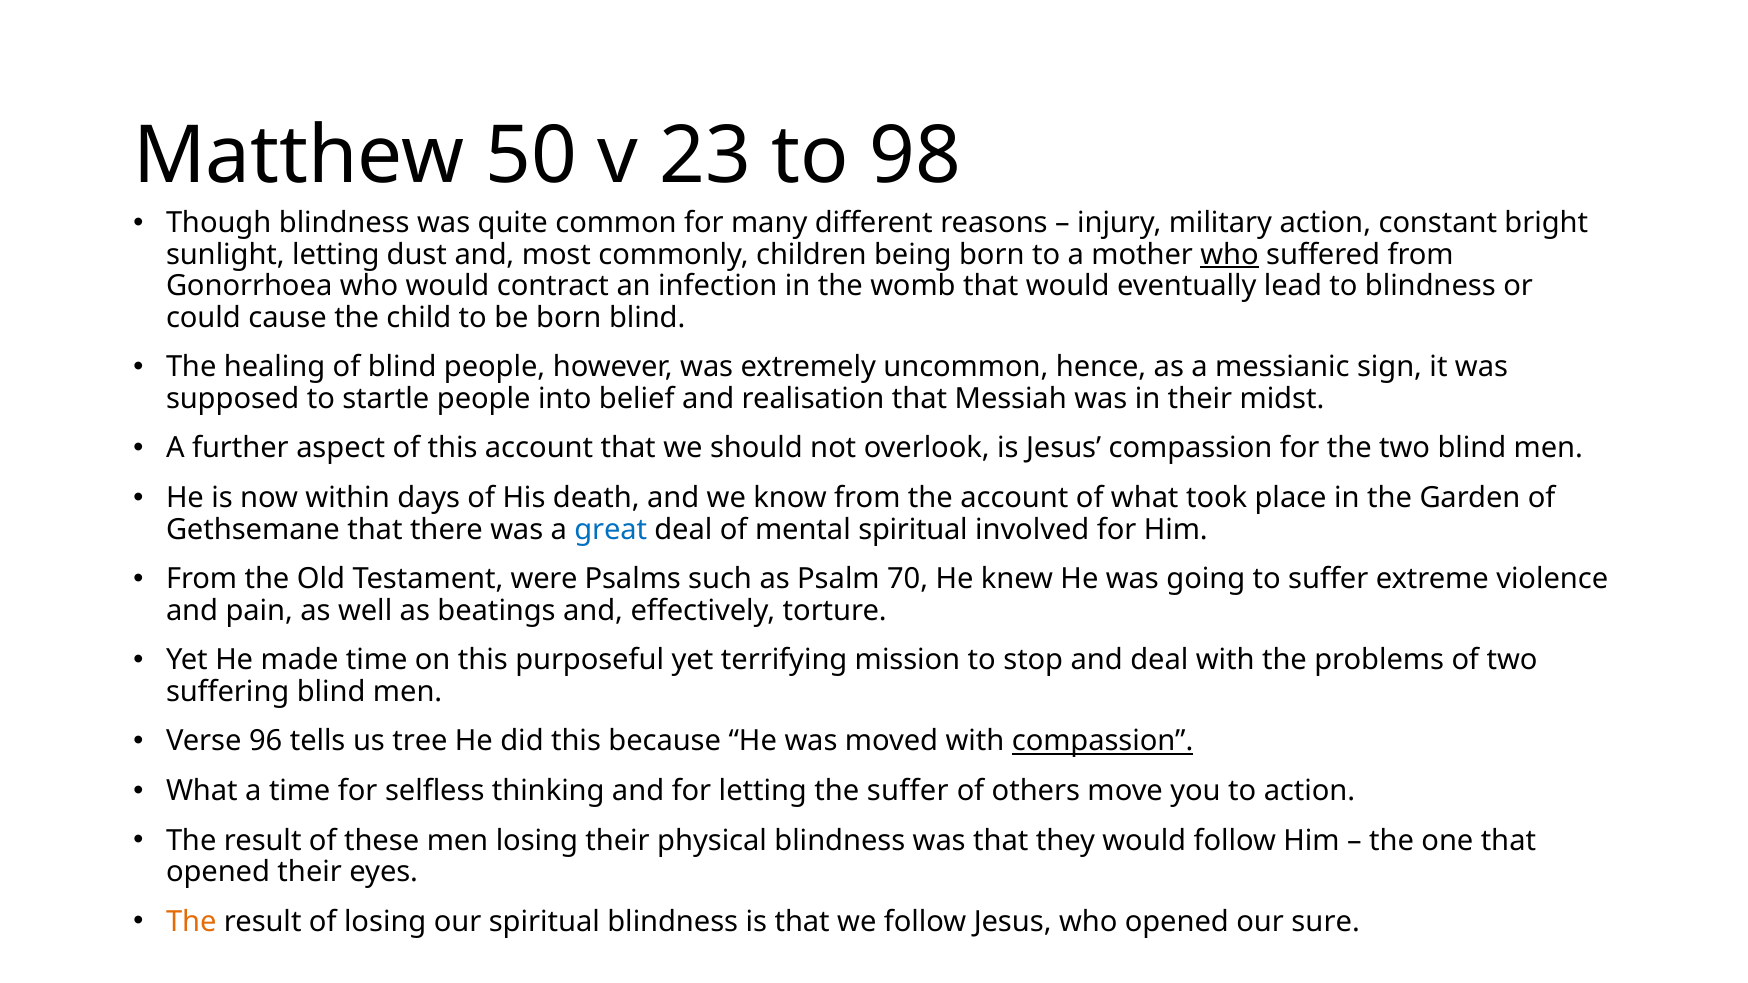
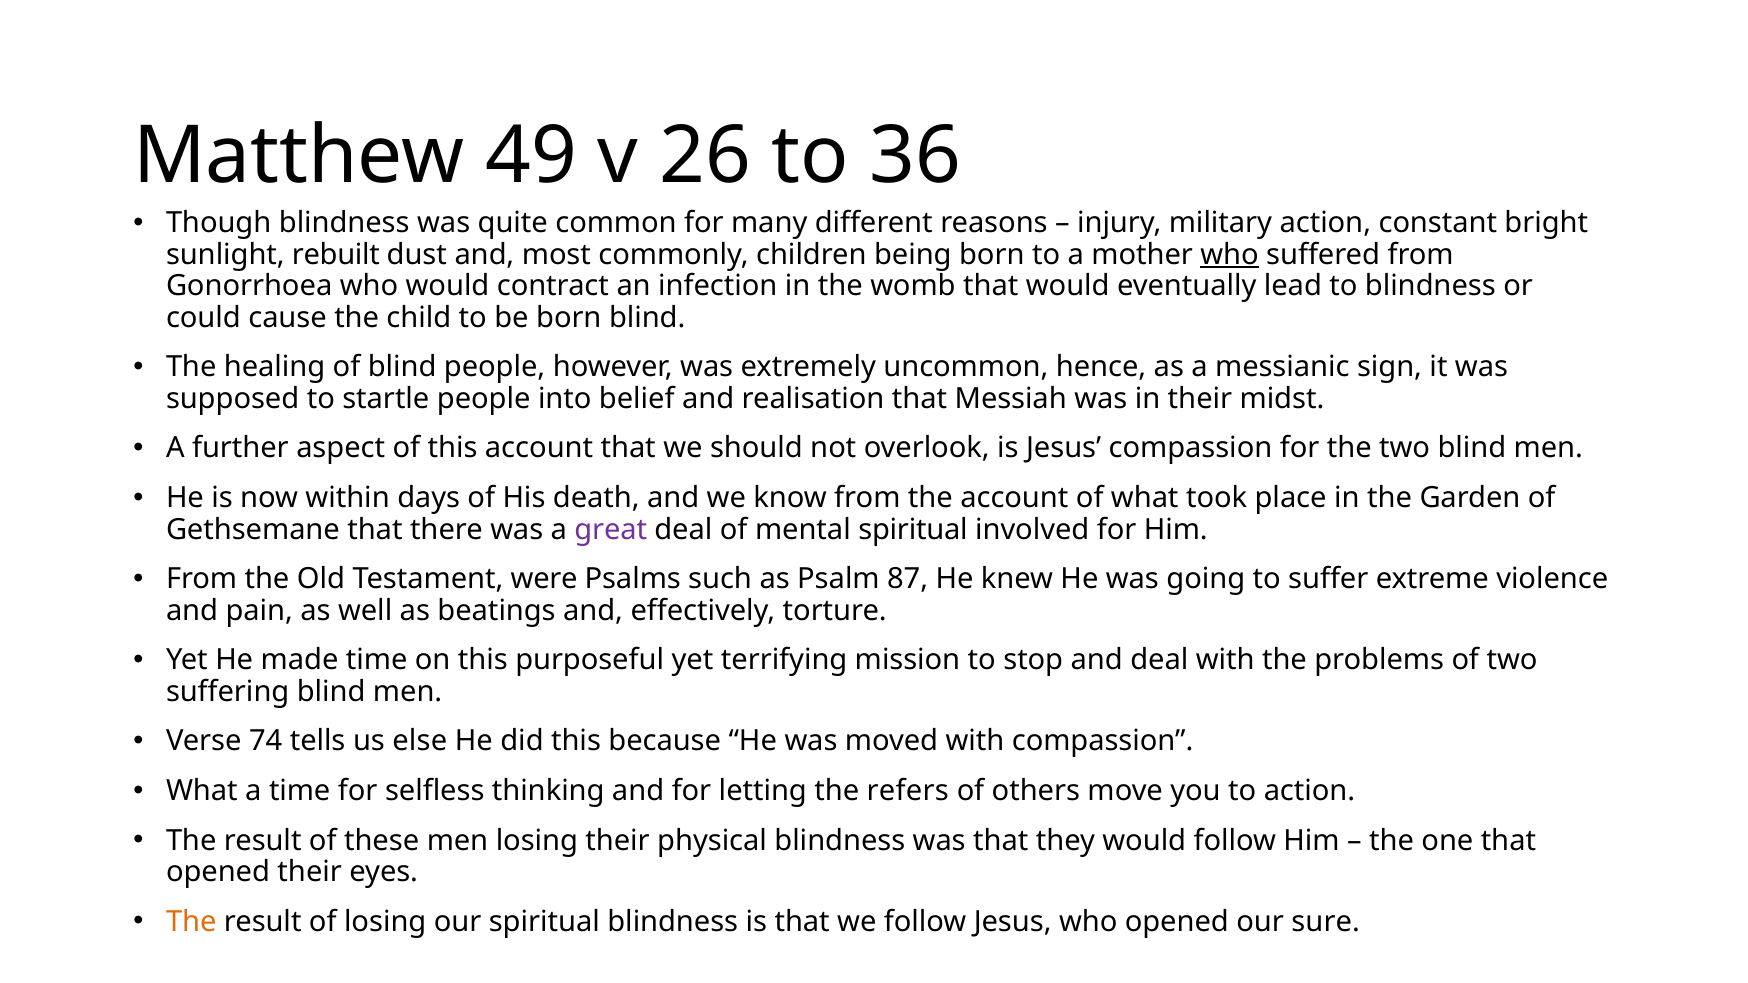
50: 50 -> 49 (531, 157)
23: 23 -> 26 (705, 157)
98: 98 -> 36 (916, 157)
sunlight letting: letting -> rebuilt (336, 255)
great colour: blue -> purple (611, 530)
70: 70 -> 87 (908, 579)
96: 96 -> 74 (266, 741)
tree: tree -> else (420, 741)
compassion underline: present -> none (1103, 741)
the suffer: suffer -> refers (908, 791)
